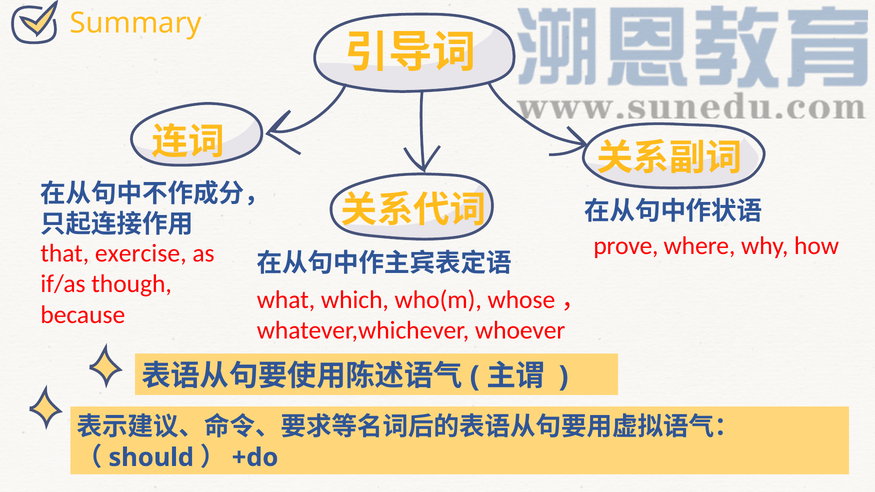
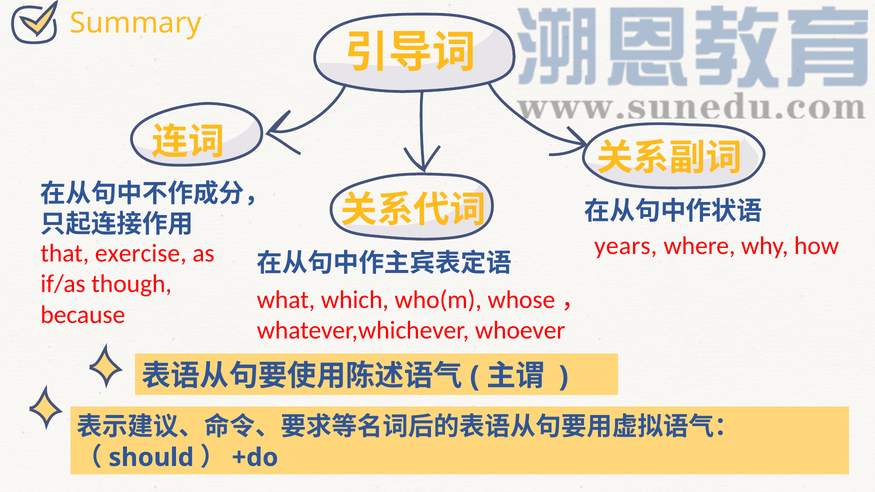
prove: prove -> years (626, 246)
